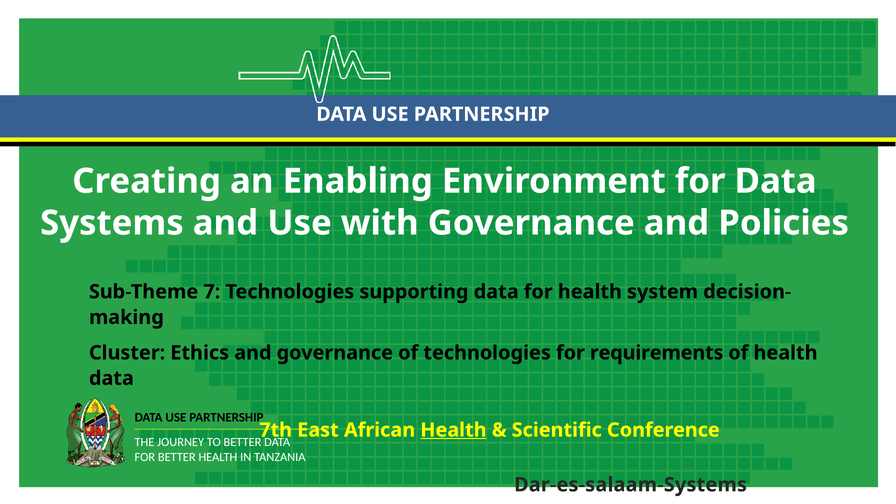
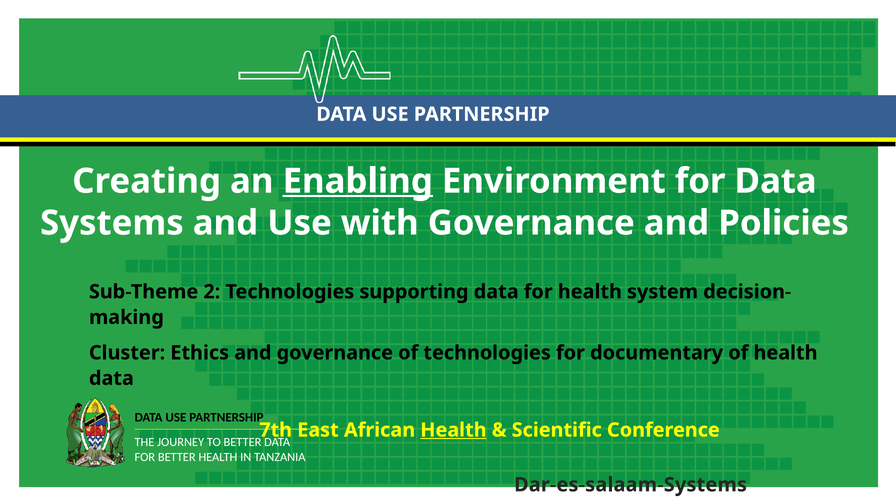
Enabling underline: none -> present (358, 181)
7: 7 -> 2 (212, 292)
requirements: requirements -> documentary (657, 353)
